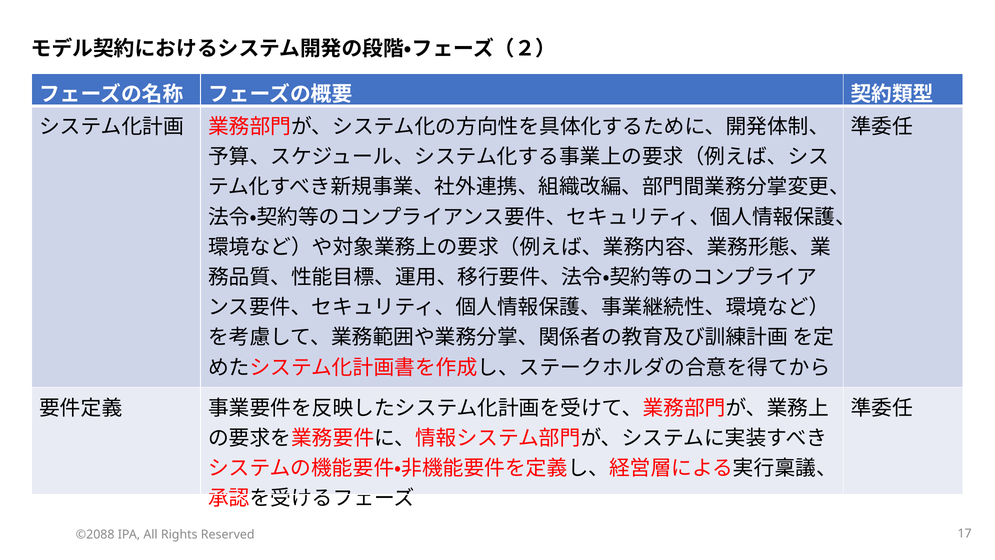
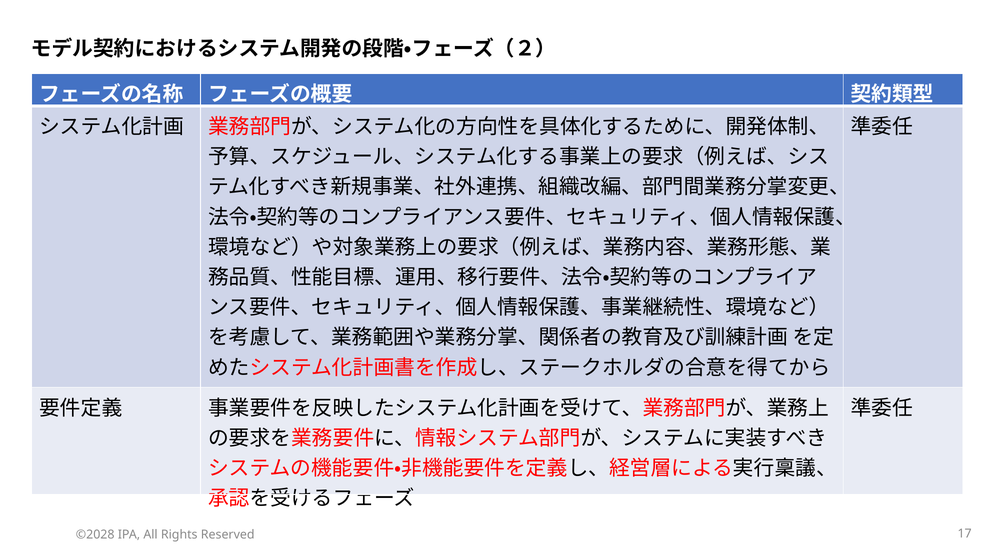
©2088: ©2088 -> ©2028 (95, 534)
